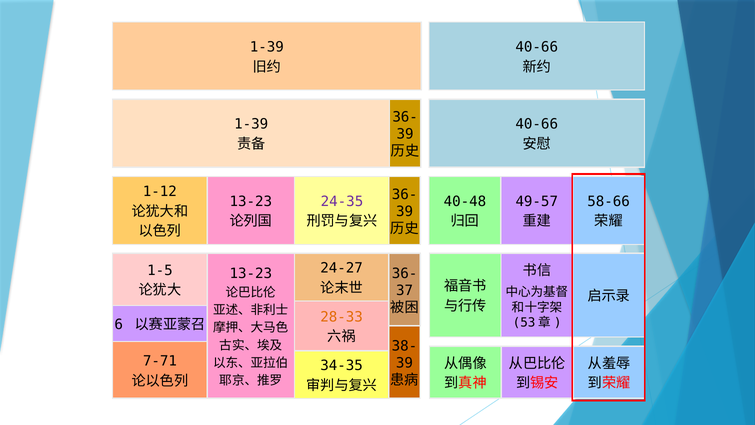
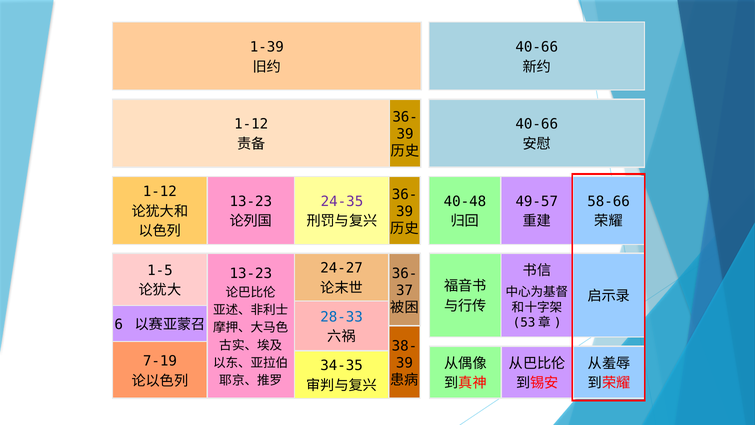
1-39: 1-39 -> 1-12 (251, 124)
28-33 colour: orange -> blue (342, 317)
7-71: 7-71 -> 7-19 (160, 361)
